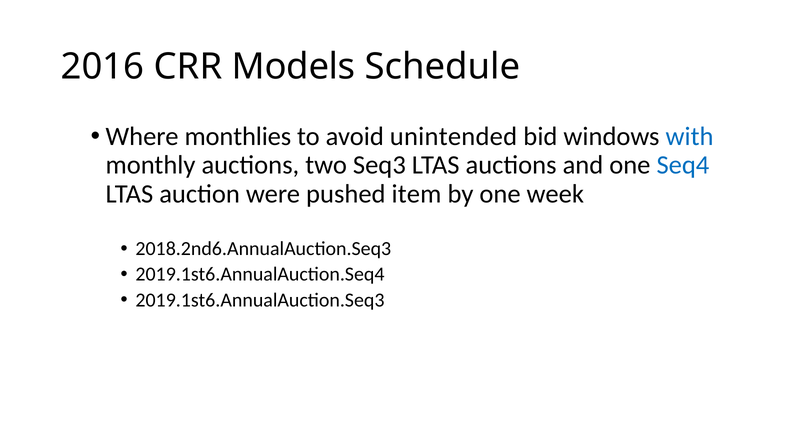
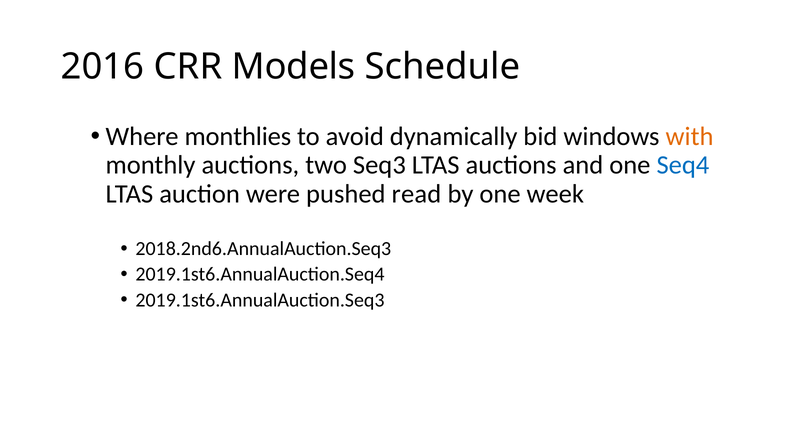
unintended: unintended -> dynamically (454, 137)
with colour: blue -> orange (690, 137)
item: item -> read (416, 194)
